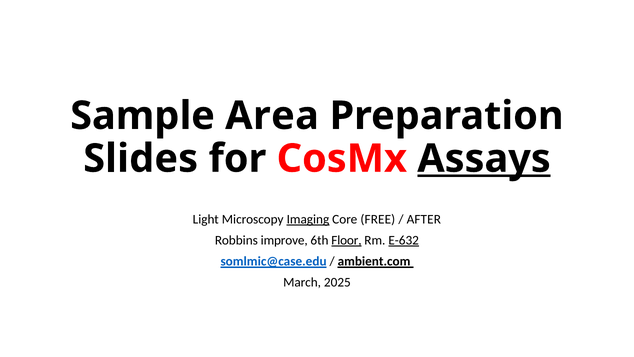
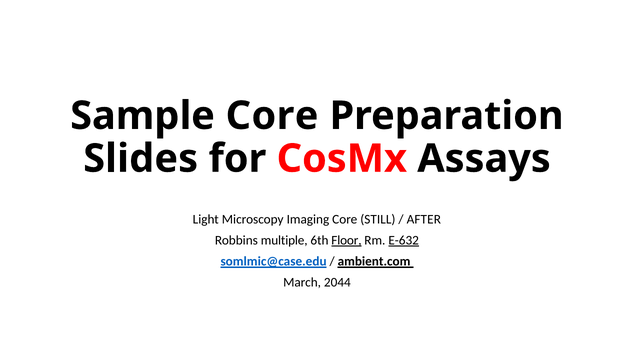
Sample Area: Area -> Core (272, 116)
Assays underline: present -> none (484, 158)
Imaging underline: present -> none (308, 219)
FREE: FREE -> STILL (378, 219)
improve: improve -> multiple (284, 240)
2025: 2025 -> 2044 (337, 282)
